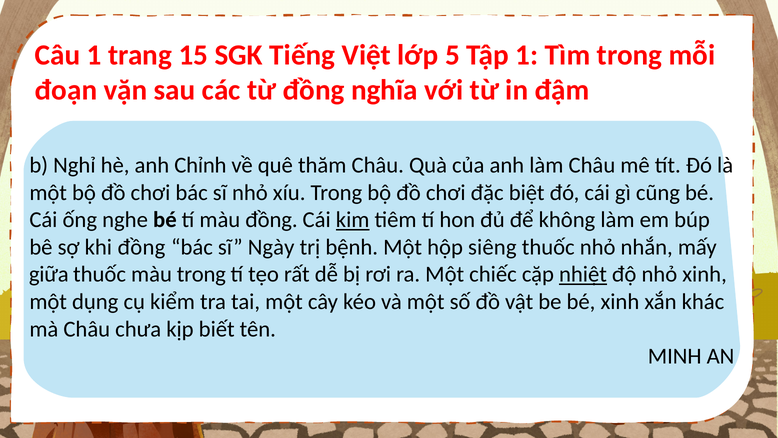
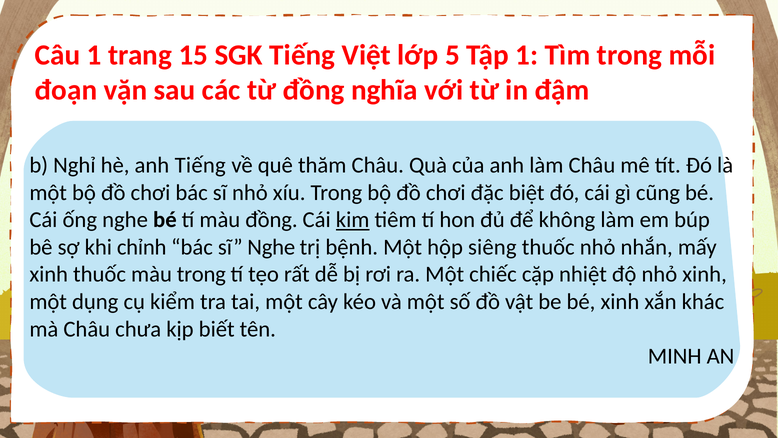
anh Chỉnh: Chỉnh -> Tiếng (200, 165)
khi đồng: đồng -> chỉnh (142, 247)
sĩ Ngày: Ngày -> Nghe (271, 247)
giữa: giữa -> xinh (49, 274)
nhiệt underline: present -> none (583, 274)
